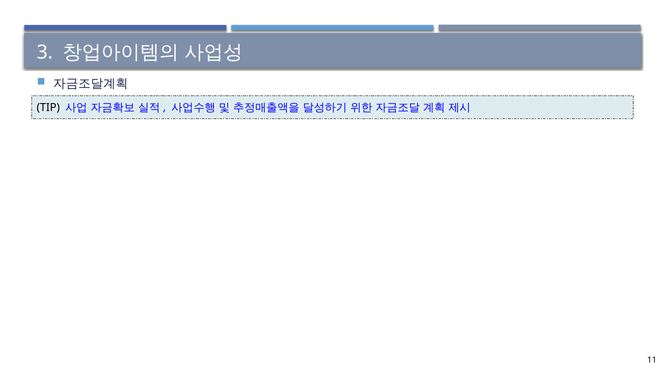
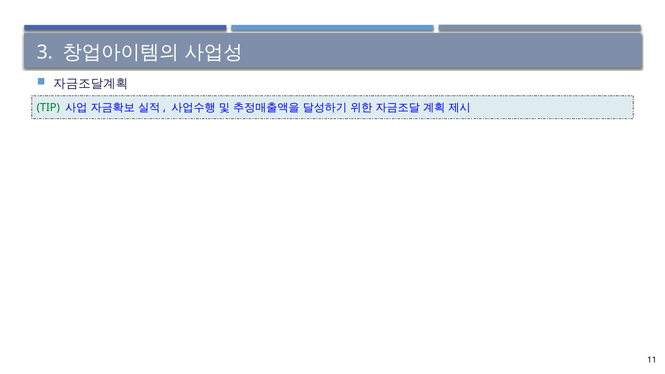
TIP colour: black -> green (48, 108)
